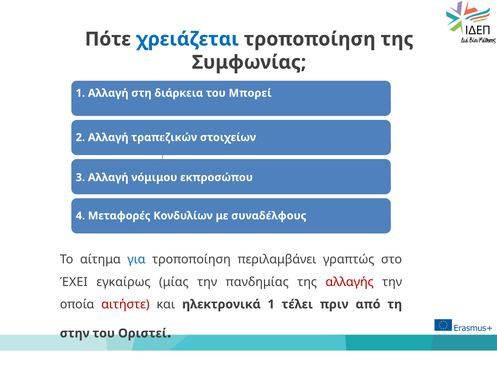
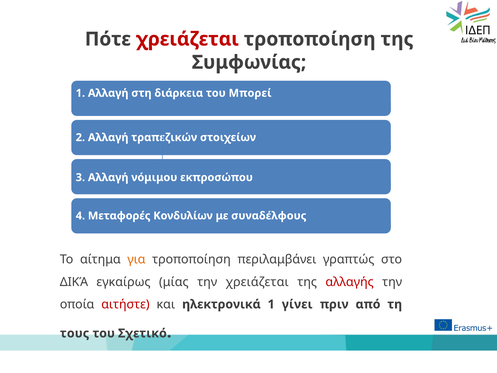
χρειάζεται colour: blue -> red (187, 39)
για colour: blue -> orange (136, 259)
ΈΧΕΙ: ΈΧΕΙ -> ΔΙΚΆ (74, 282)
την πανδημίας: πανδημίας -> χρειάζεται (257, 282)
τέλει: τέλει -> γίνει (297, 304)
στην: στην -> τους (75, 333)
Οριστεί: Οριστεί -> Σχετικό (142, 333)
